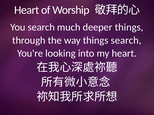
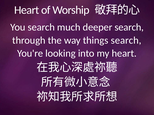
deeper things: things -> search (129, 27)
